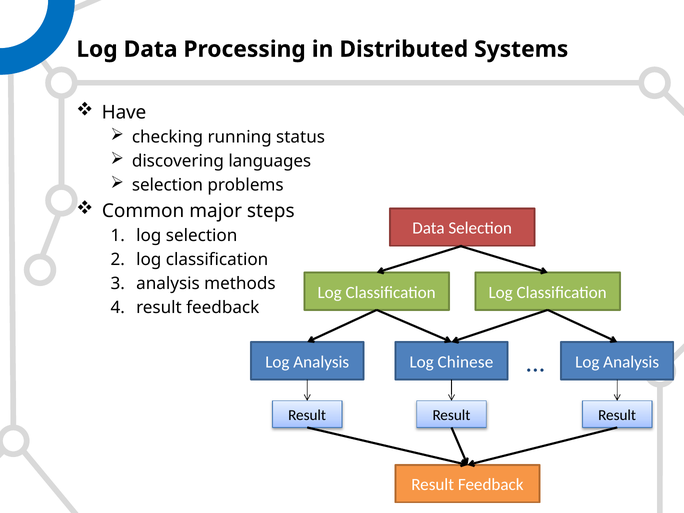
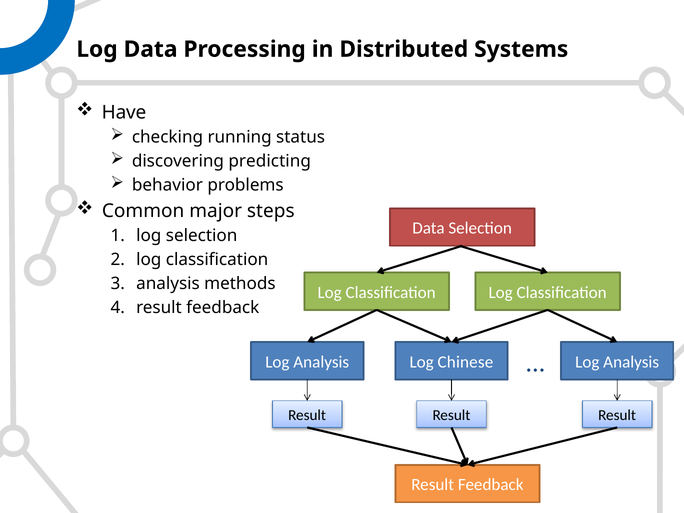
languages: languages -> predicting (270, 161)
selection: selection -> behavior (167, 185)
